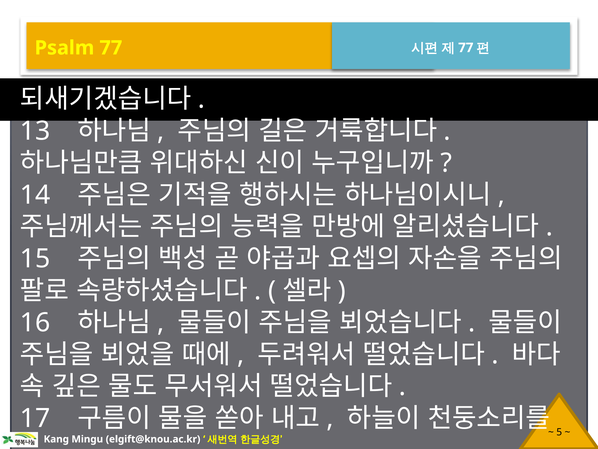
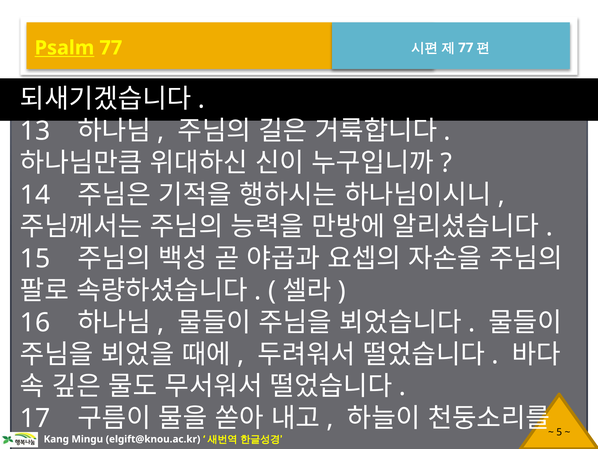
Psalm underline: none -> present (64, 48)
